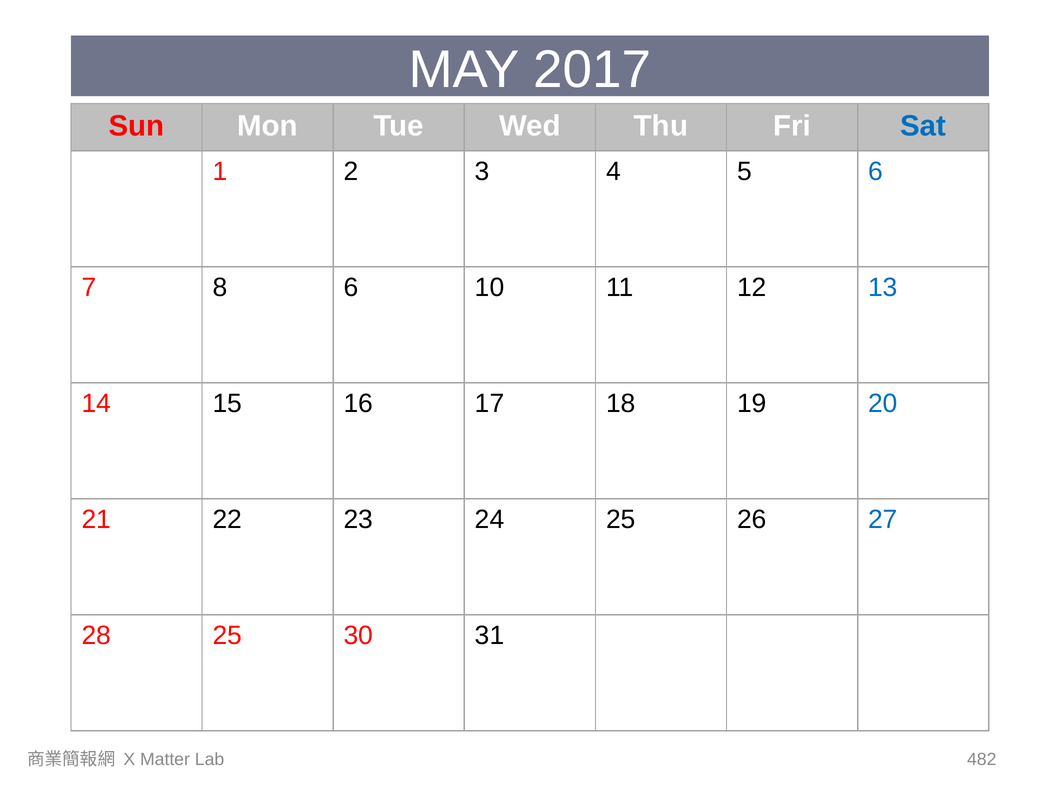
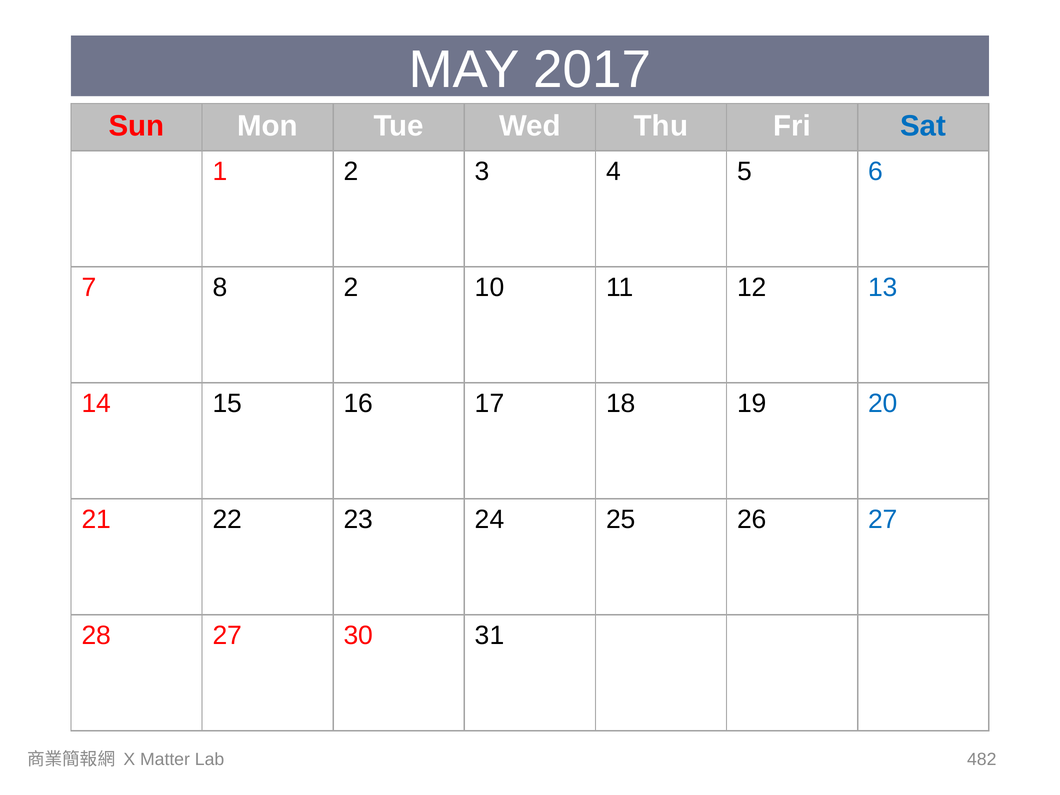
8 6: 6 -> 2 (351, 287)
28 25: 25 -> 27 (227, 635)
